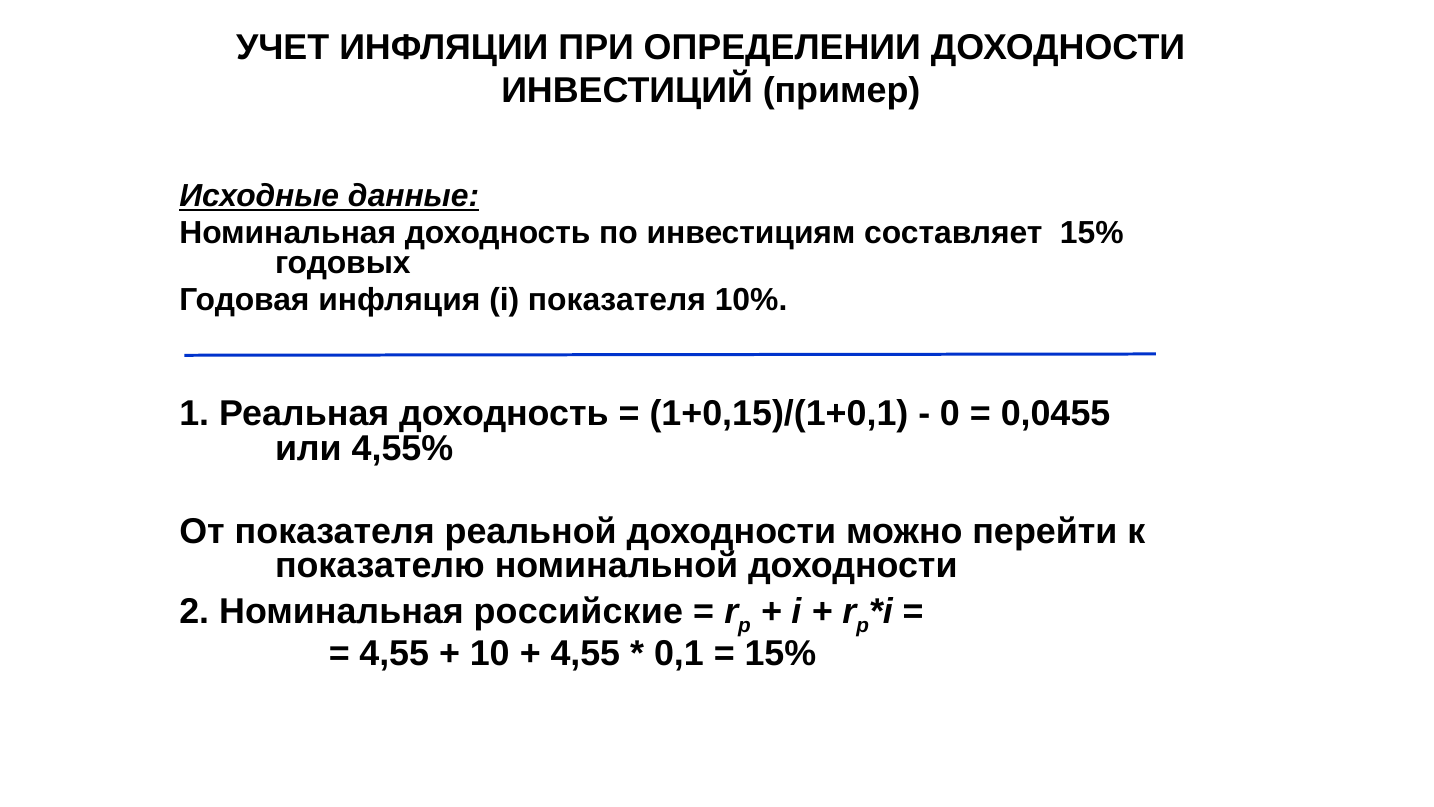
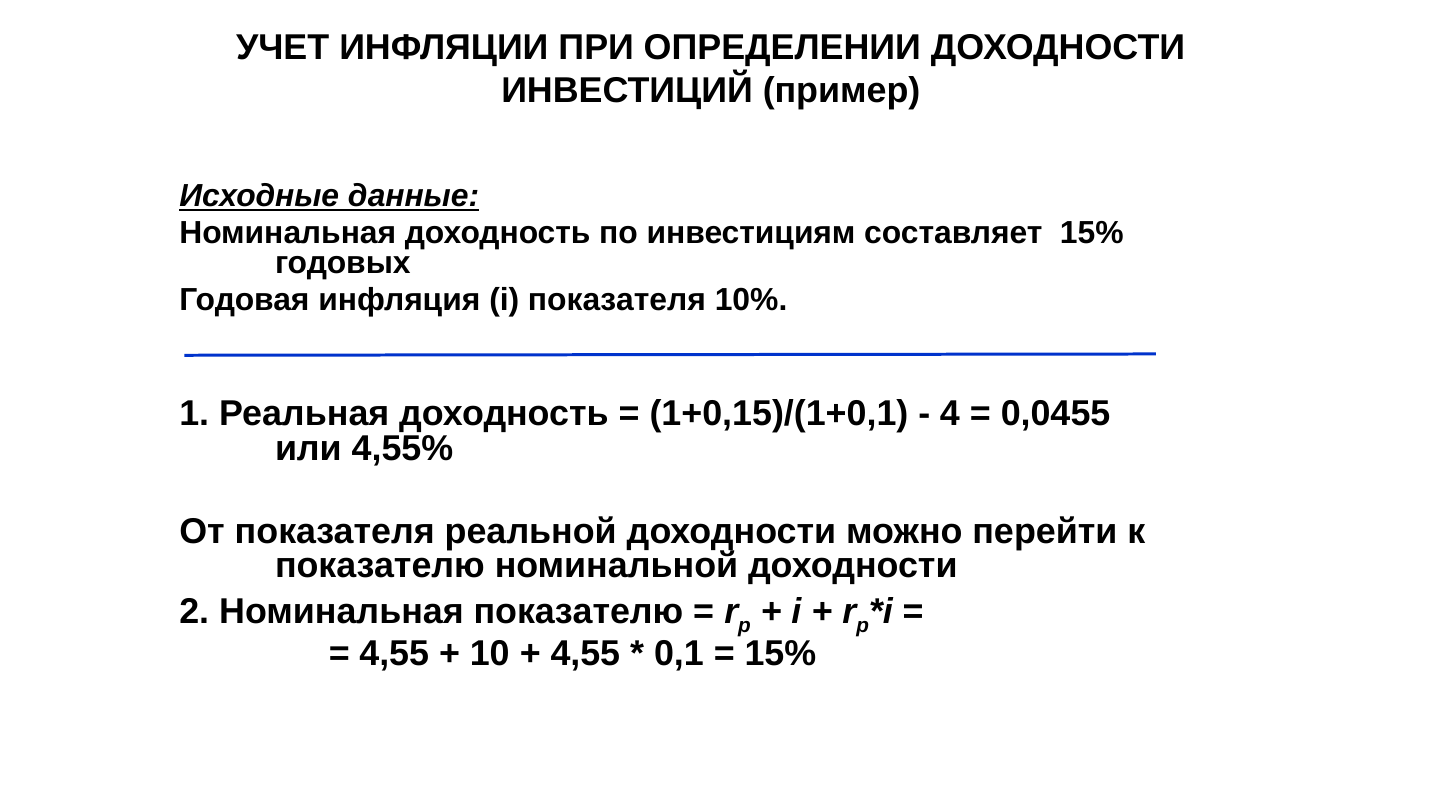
0: 0 -> 4 (950, 414)
Номинальная российские: российские -> показателю (578, 611)
